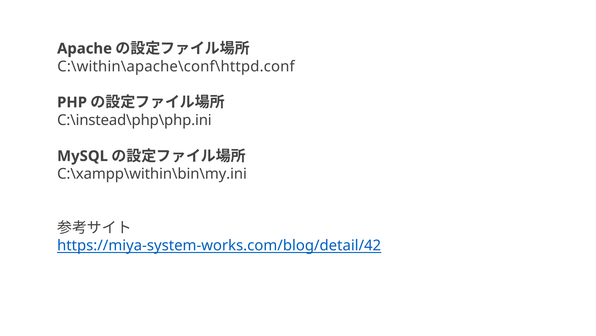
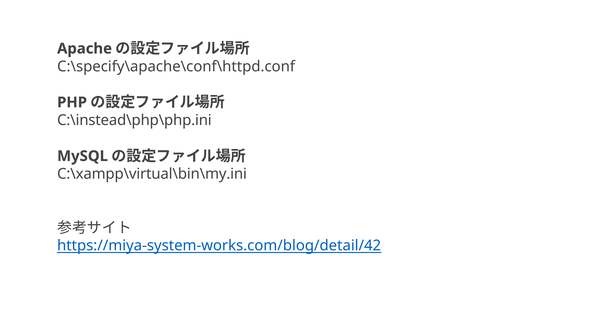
C:\within\apache\conf\httpd.conf: C:\within\apache\conf\httpd.conf -> C:\specify\apache\conf\httpd.conf (176, 66)
C:\xampp\within\bin\my.ini: C:\xampp\within\bin\my.ini -> C:\xampp\virtual\bin\my.ini (152, 174)
